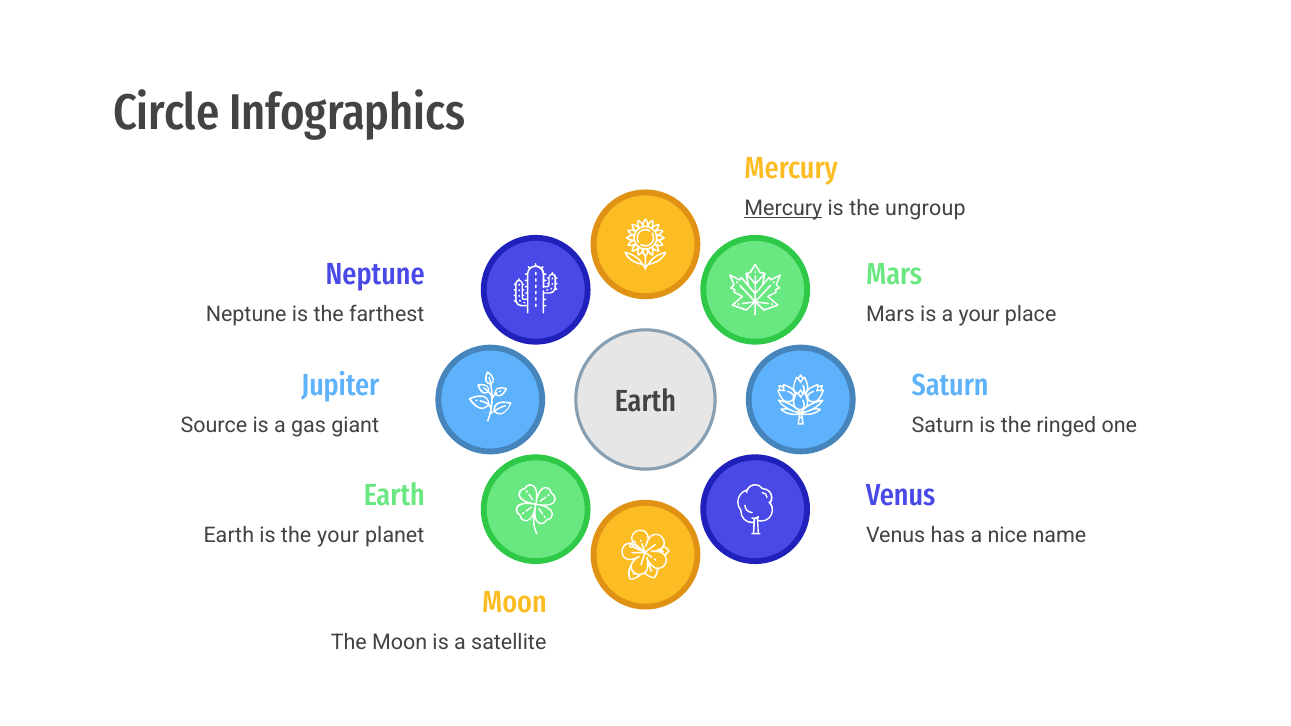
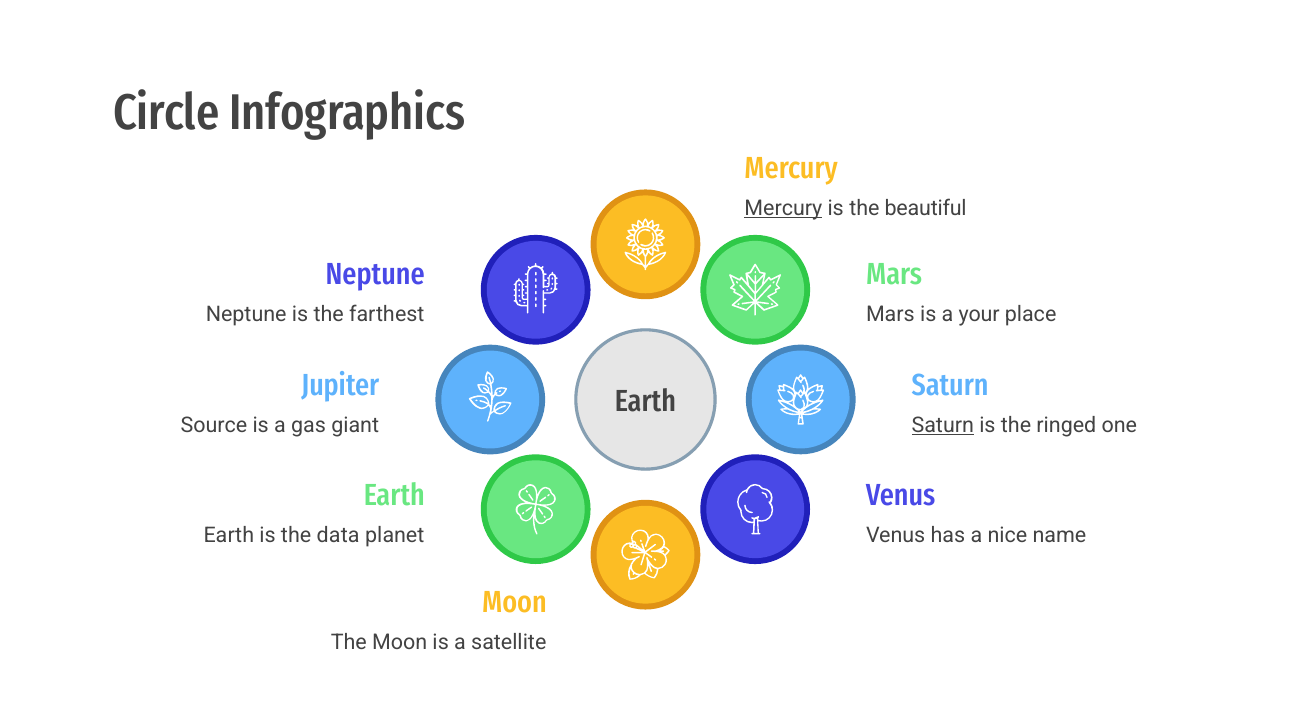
ungroup: ungroup -> beautiful (926, 208)
Saturn underline: none -> present (943, 426)
the your: your -> data (338, 535)
